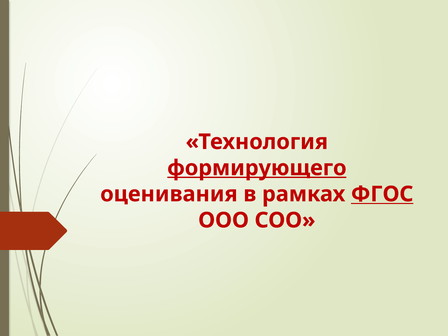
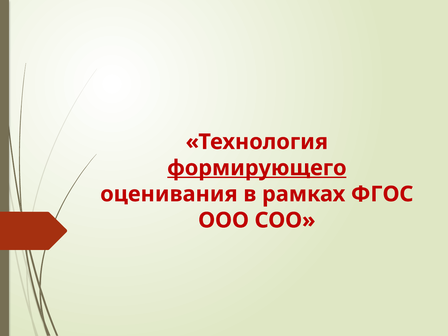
ФГОС underline: present -> none (382, 194)
